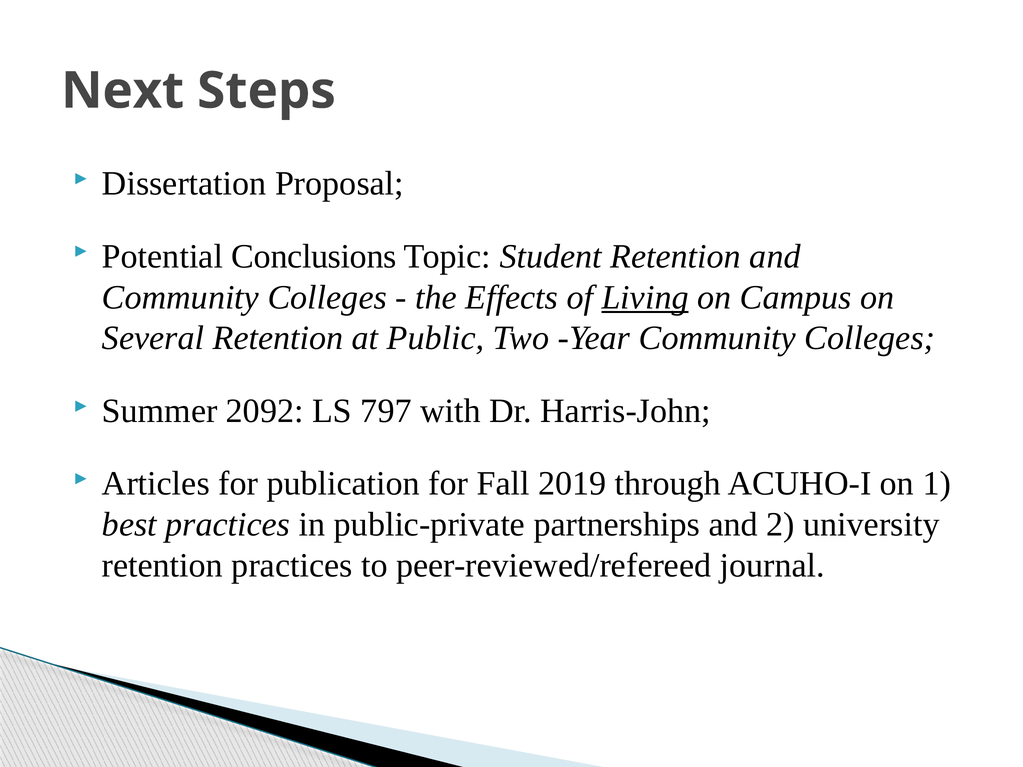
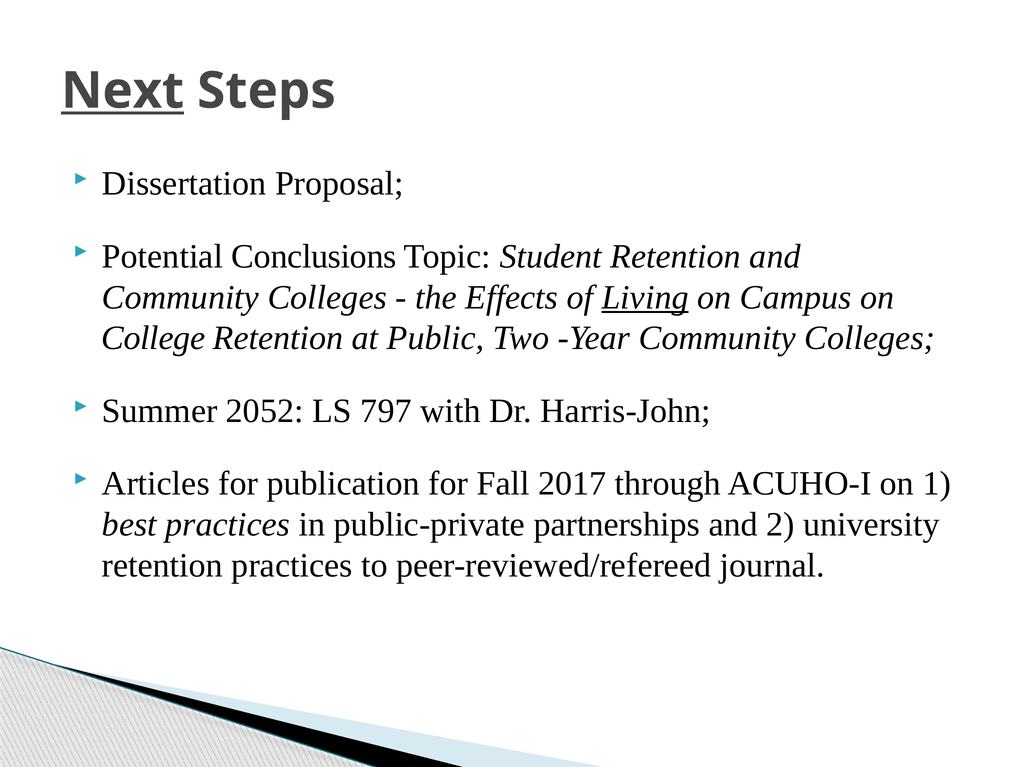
Next underline: none -> present (123, 91)
Several: Several -> College (153, 338)
2092: 2092 -> 2052 (265, 411)
2019: 2019 -> 2017 (572, 484)
